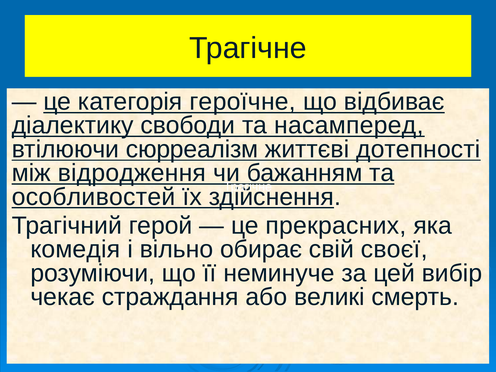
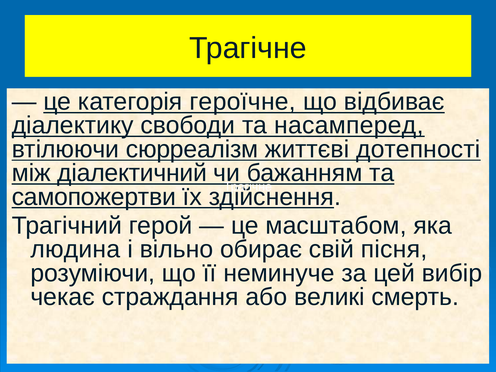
відродження: відродження -> діалектичний (132, 173)
особливостей: особливостей -> самопожертви (94, 197)
прекрасних: прекрасних -> масштабом (336, 226)
комедія: комедія -> людина (75, 249)
своєї: своєї -> пісня (394, 249)
